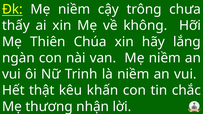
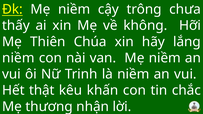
ngàn: ngàn -> niềm (18, 58)
